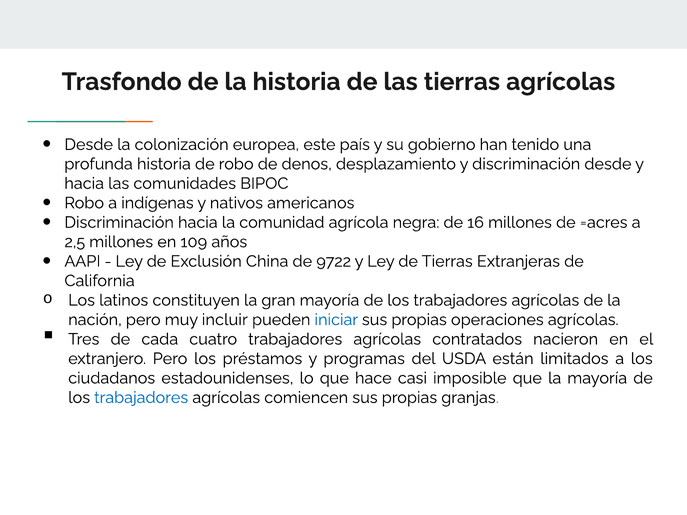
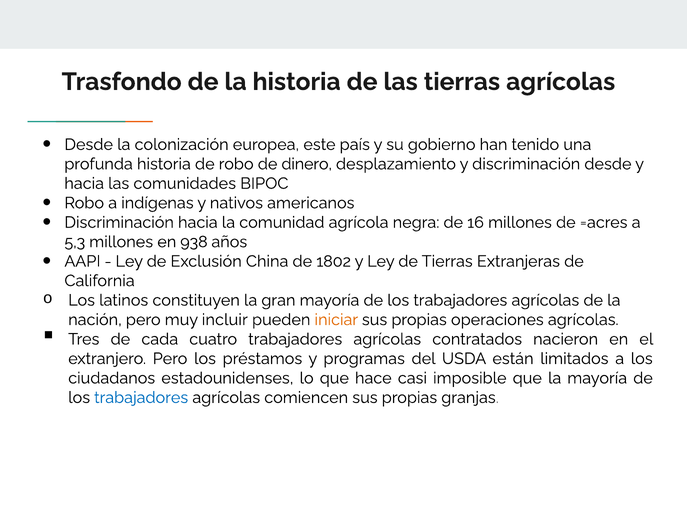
denos: denos -> dinero (307, 164)
2,5: 2,5 -> 5,3 (75, 242)
109: 109 -> 938 (194, 242)
9722: 9722 -> 1802 (334, 261)
iniciar colour: blue -> orange (336, 320)
